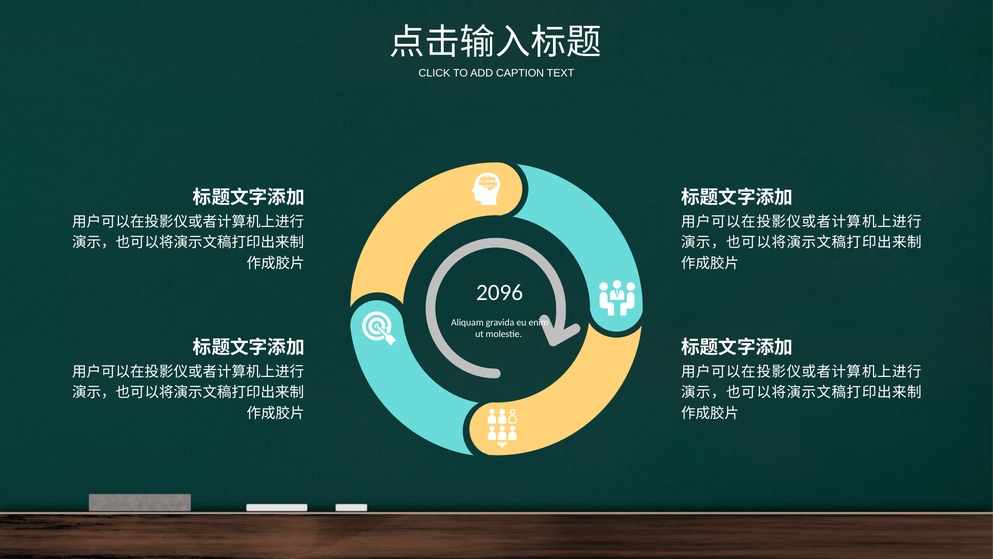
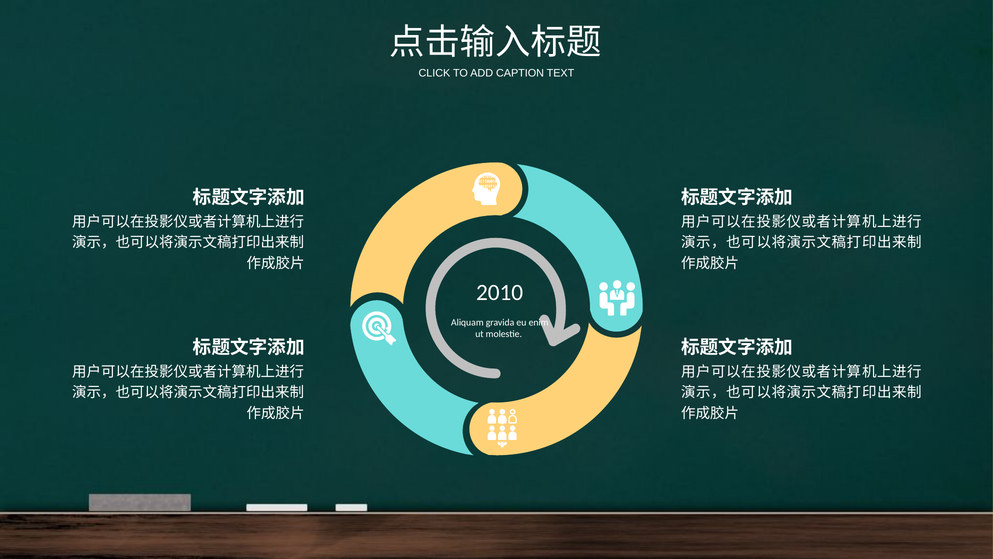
2096: 2096 -> 2010 (500, 292)
